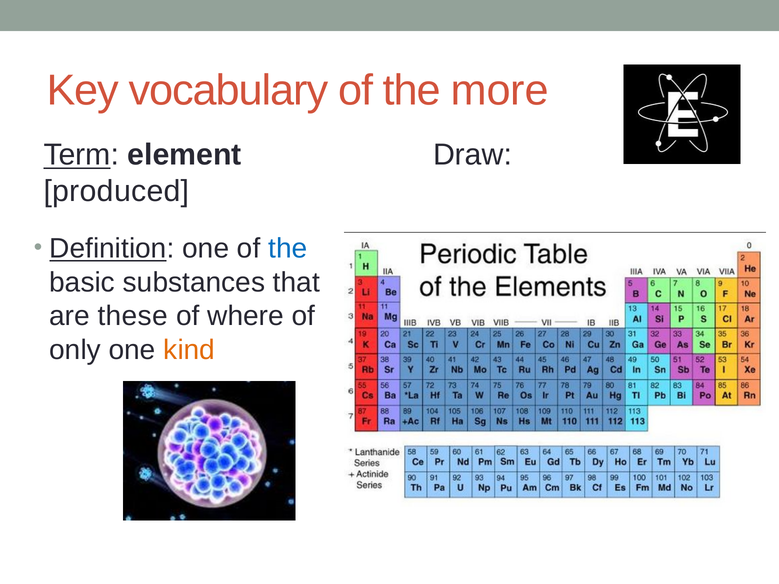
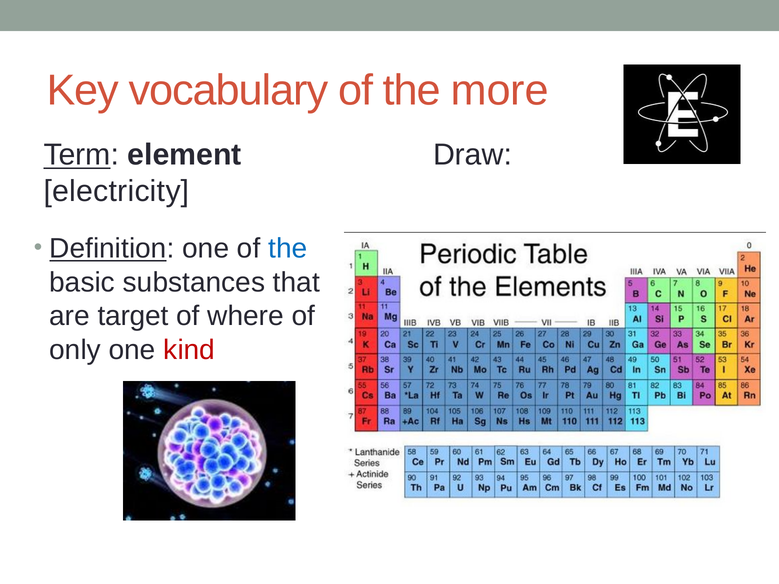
produced: produced -> electricity (116, 191)
these: these -> target (133, 316)
kind colour: orange -> red (189, 350)
